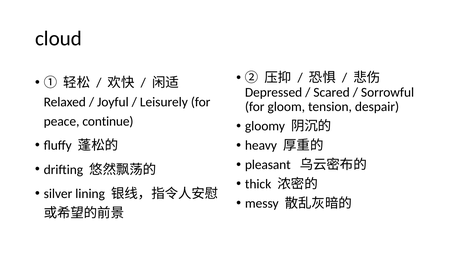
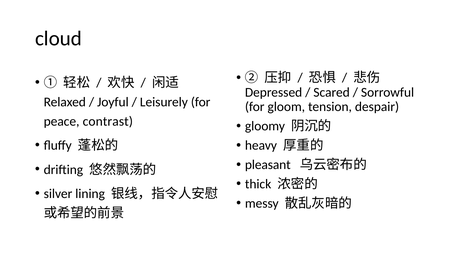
continue: continue -> contrast (108, 121)
